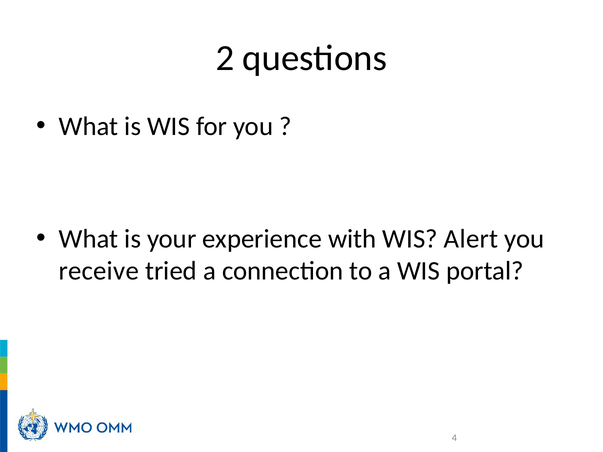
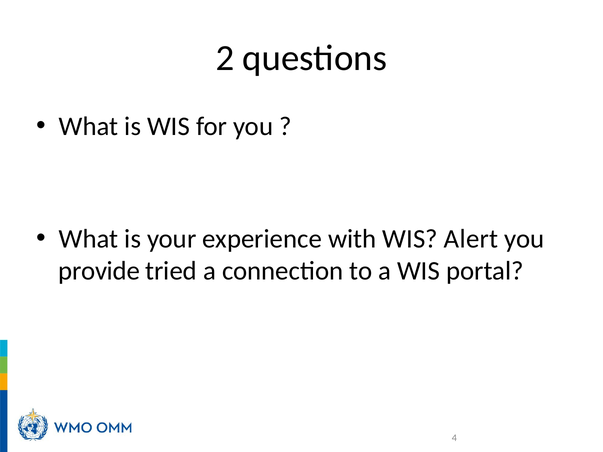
receive: receive -> provide (99, 271)
